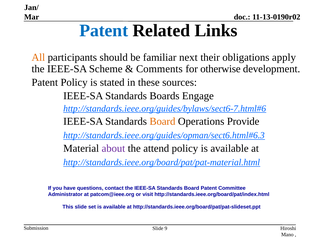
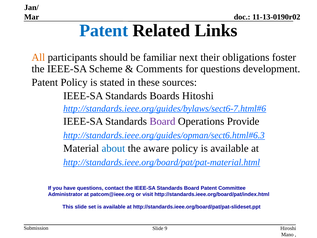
apply: apply -> foster (284, 57)
for otherwise: otherwise -> questions (220, 69)
Engage: Engage -> Hitoshi (198, 96)
Board colour: orange -> purple (162, 121)
about colour: purple -> blue (113, 148)
attend: attend -> aware (156, 148)
